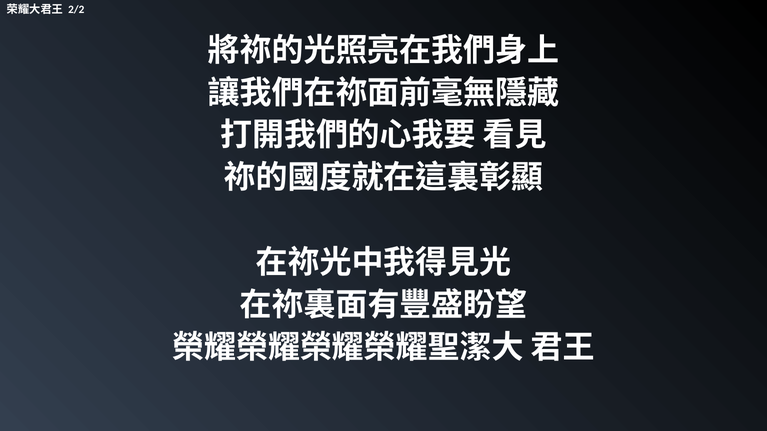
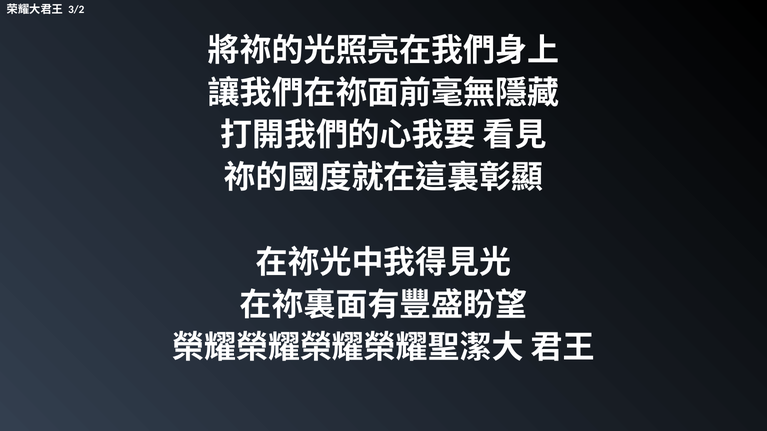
2/2: 2/2 -> 3/2 (76, 9)
